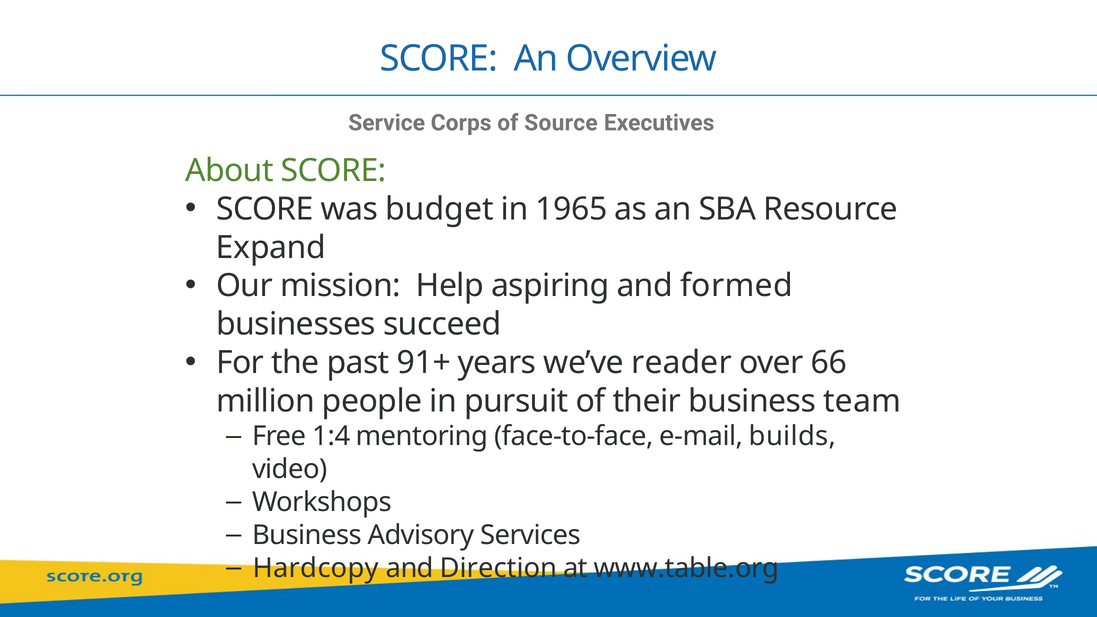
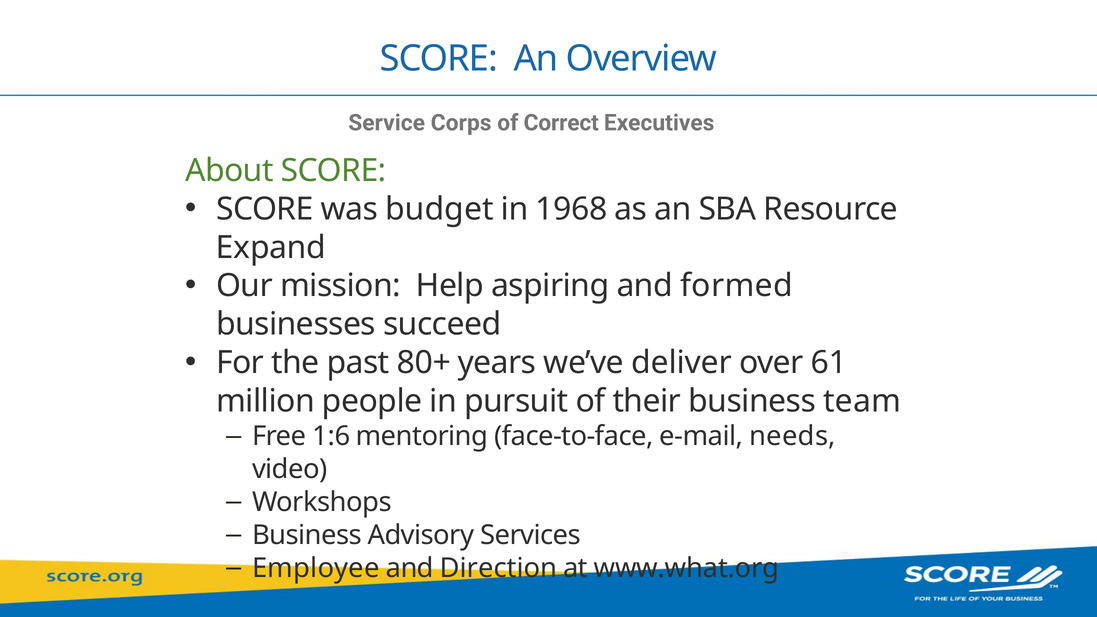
Source: Source -> Correct (561, 123)
1965: 1965 -> 1968 (571, 209)
91+: 91+ -> 80+ (424, 363)
reader: reader -> deliver (682, 363)
66: 66 -> 61 (829, 363)
1:4: 1:4 -> 1:6 (331, 436)
builds: builds -> needs (792, 436)
Hardcopy: Hardcopy -> Employee (316, 568)
www.table.org: www.table.org -> www.what.org (686, 568)
